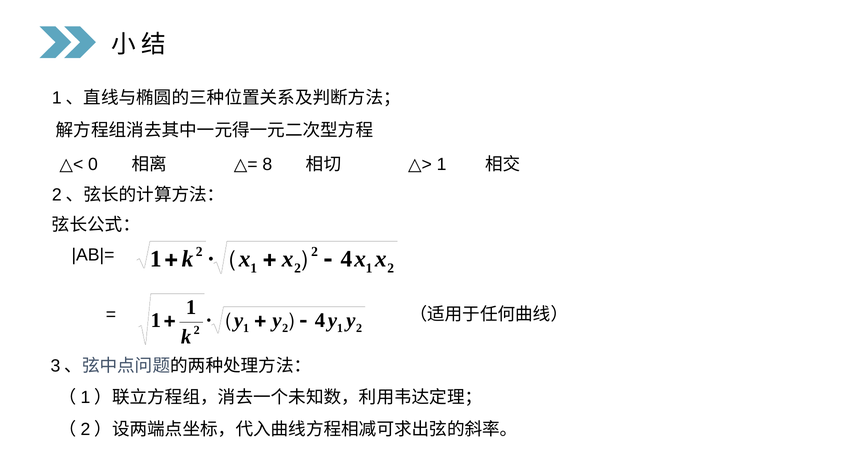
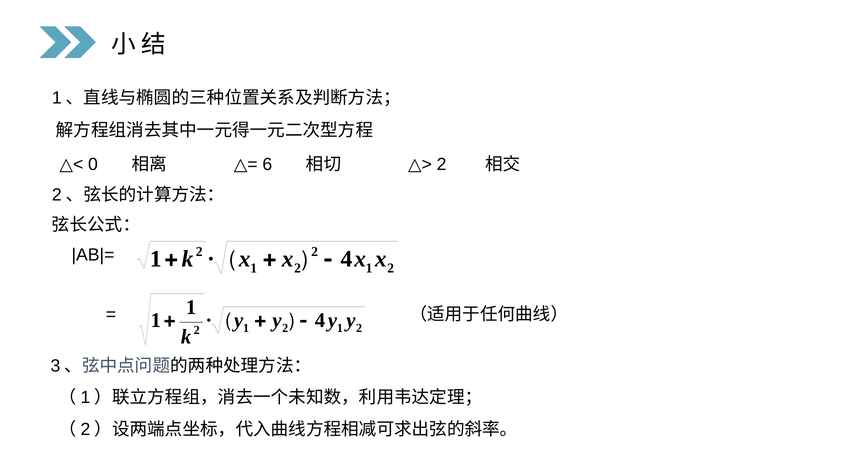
8: 8 -> 6 (267, 165)
1: 1 -> 2 (442, 165)
